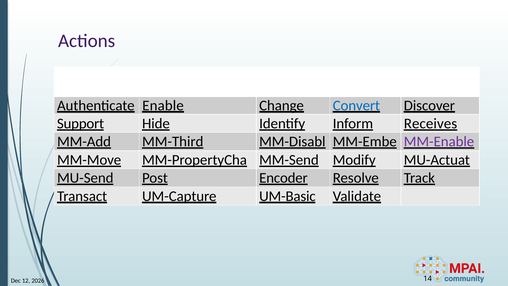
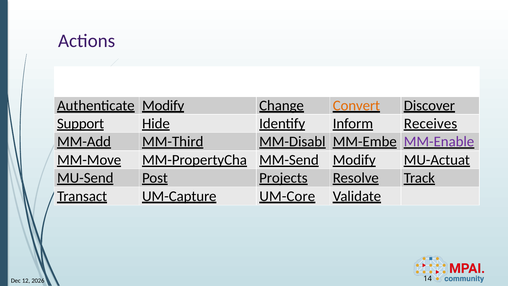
Authenticate Enable: Enable -> Modify (163, 105)
Convert colour: blue -> orange (356, 105)
Encoder: Encoder -> Projects (283, 178)
UM-Basic: UM-Basic -> UM-Core (287, 196)
